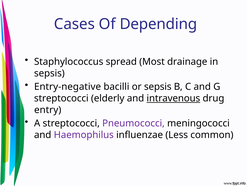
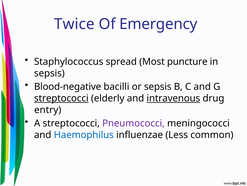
Cases: Cases -> Twice (74, 24)
Depending: Depending -> Emergency (158, 24)
drainage: drainage -> puncture (187, 61)
Entry-negative: Entry-negative -> Blood-negative (68, 86)
streptococci underline: none -> present (61, 98)
Haemophilus colour: purple -> blue (84, 134)
